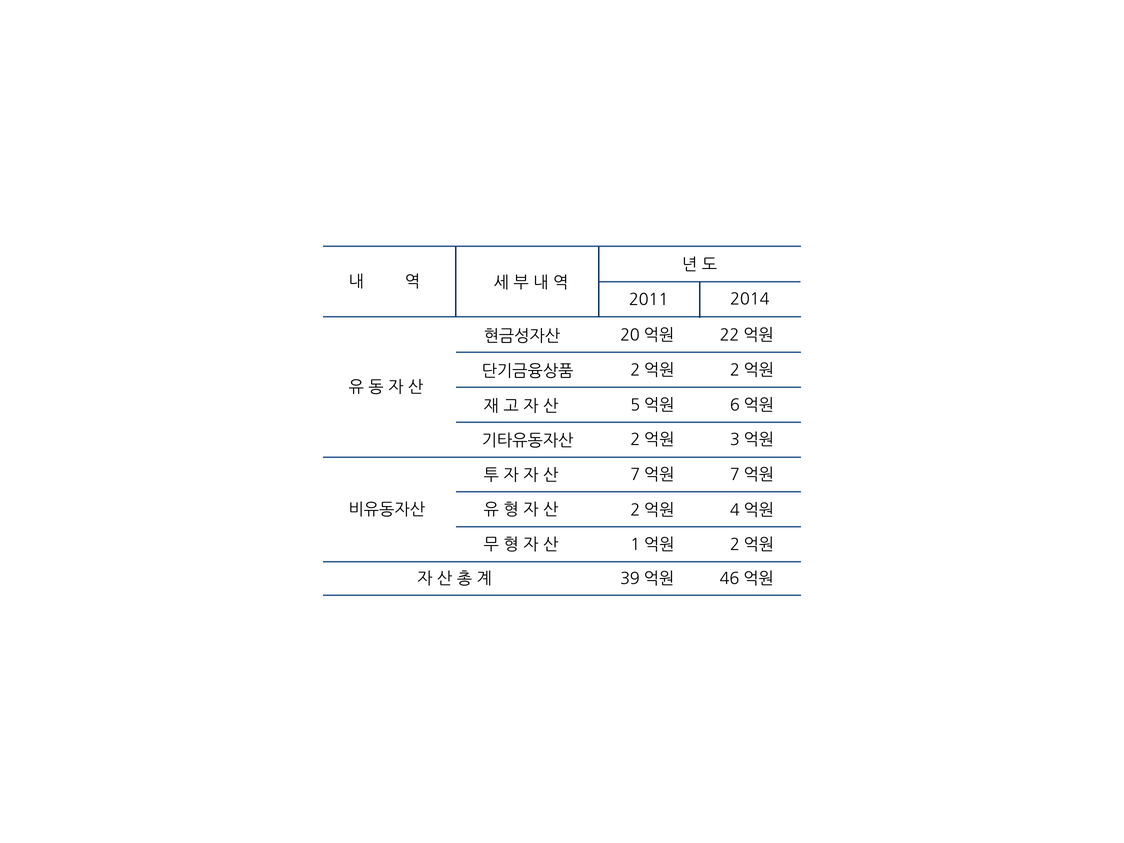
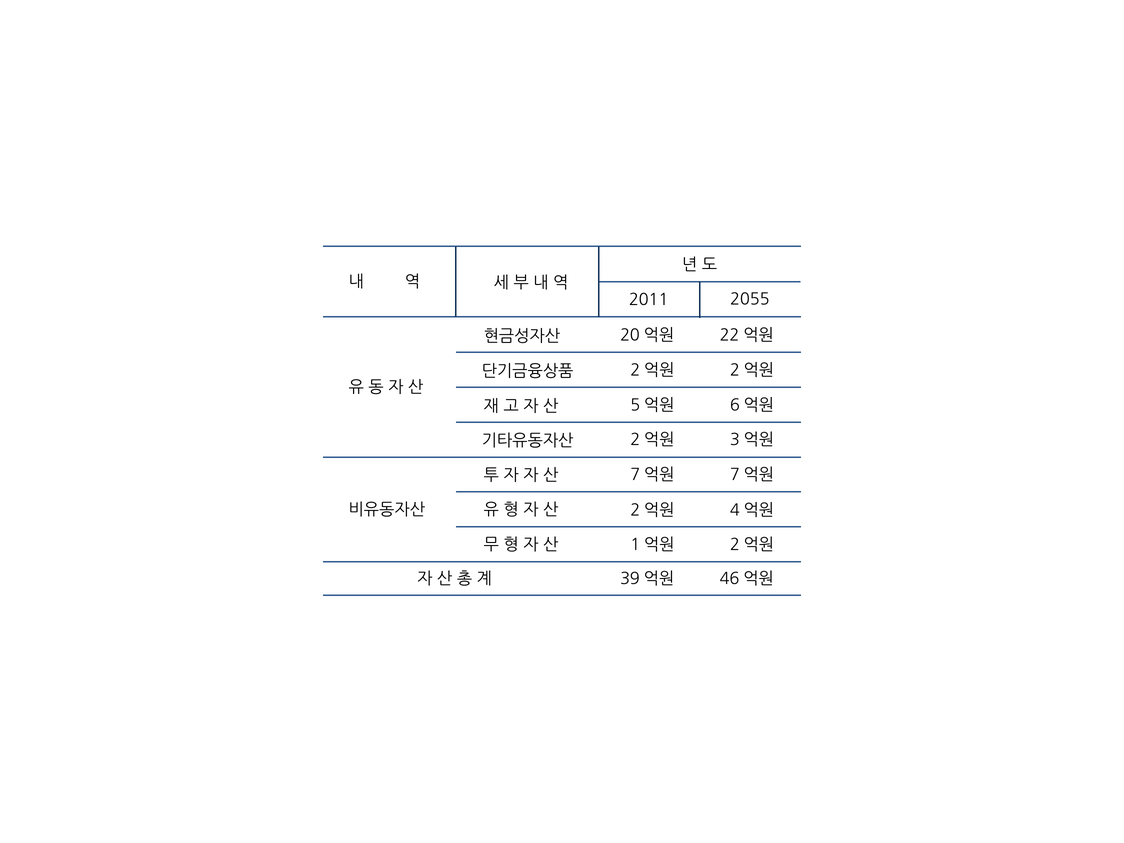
2014: 2014 -> 2055 (750, 299)
